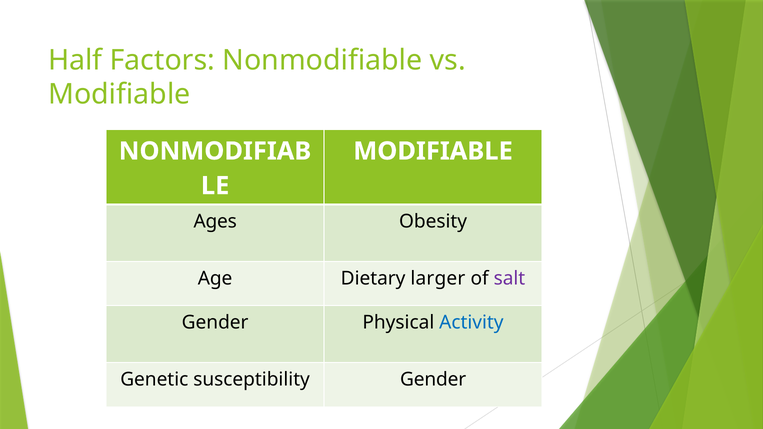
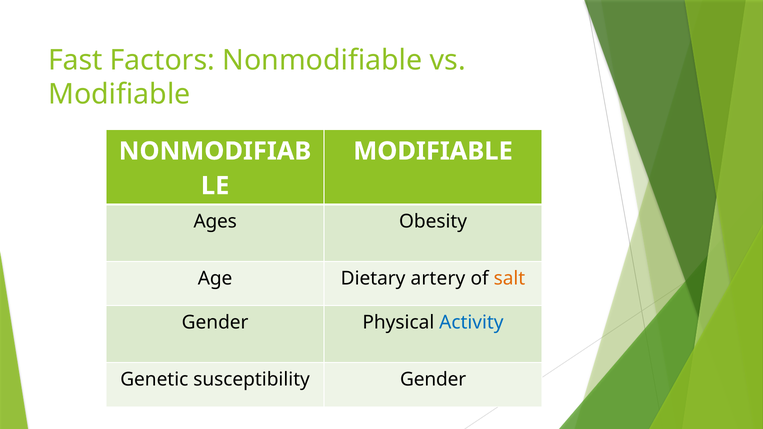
Half: Half -> Fast (75, 60)
larger: larger -> artery (438, 279)
salt colour: purple -> orange (509, 279)
